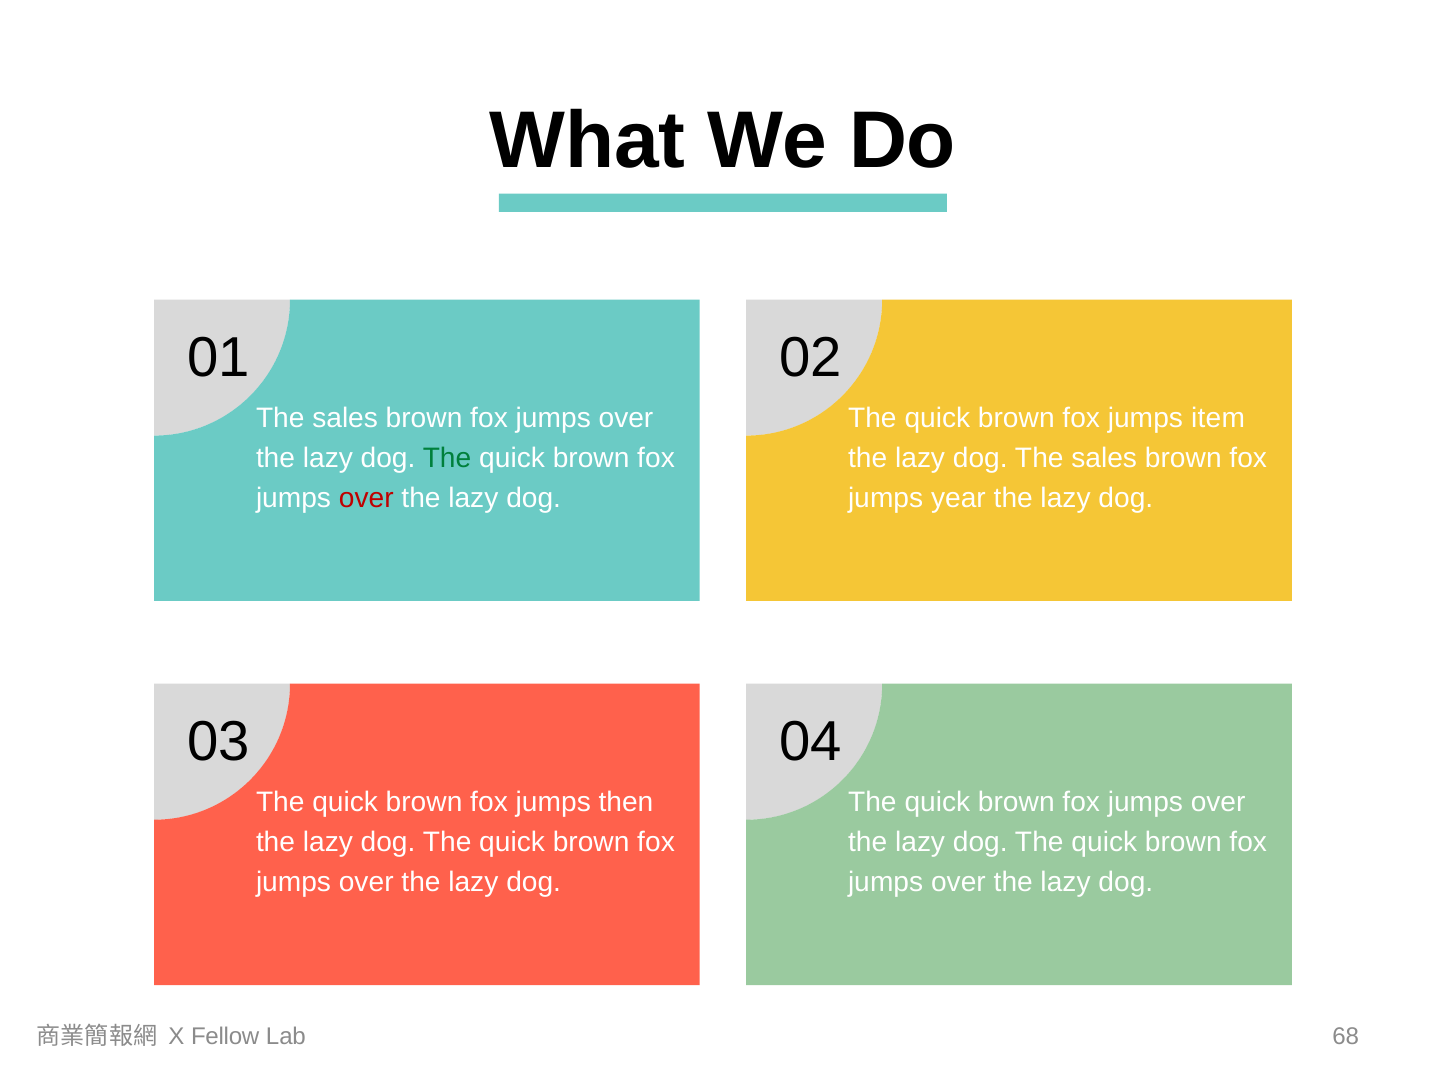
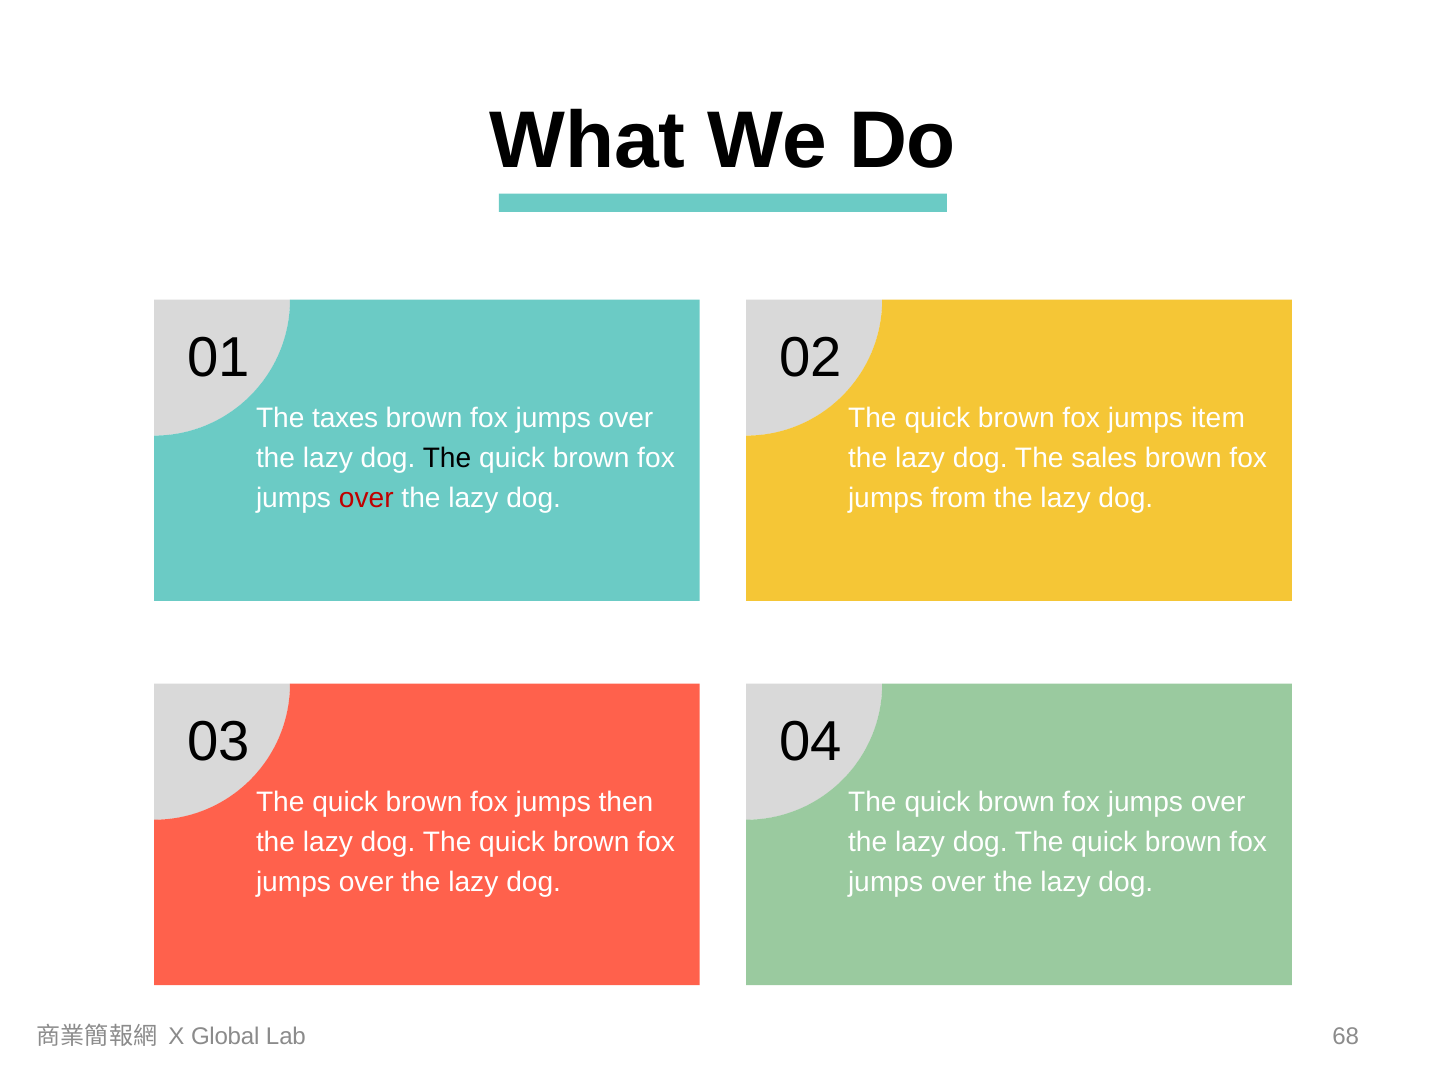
sales: sales -> taxes (345, 418)
The colour: green -> black (447, 458)
year: year -> from (959, 498)
Fellow: Fellow -> Global (225, 1036)
